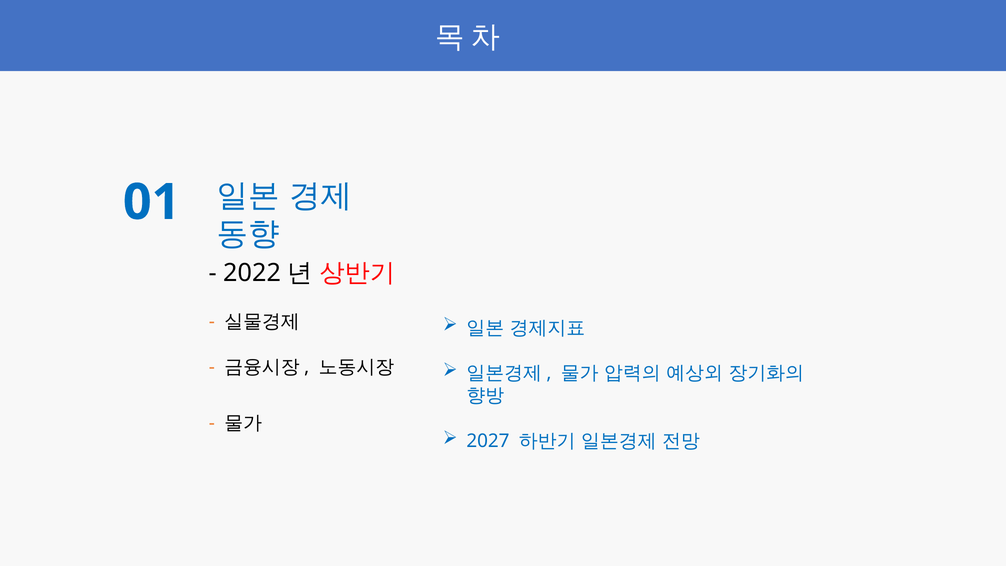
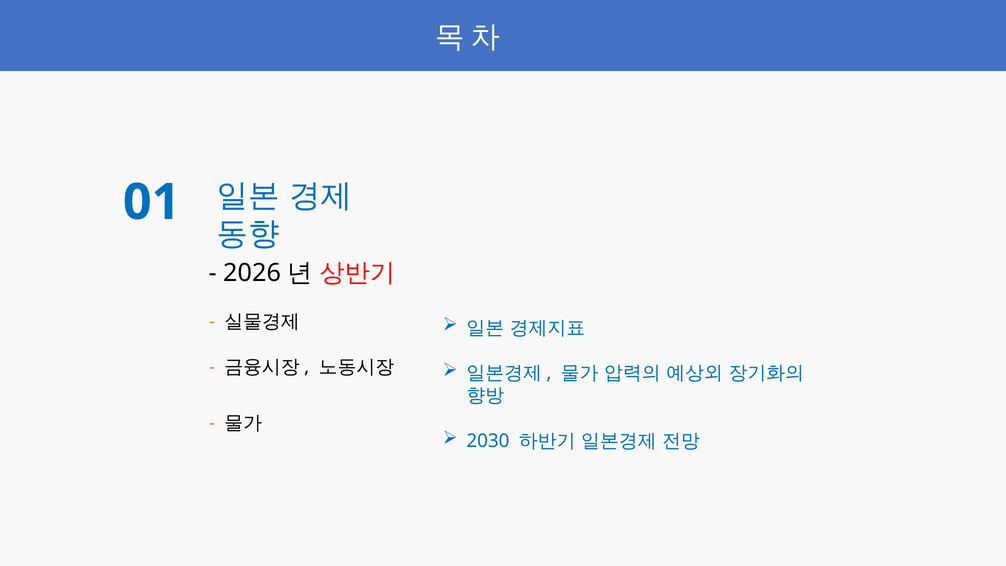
2022: 2022 -> 2026 (252, 273)
2027: 2027 -> 2030 (488, 441)
